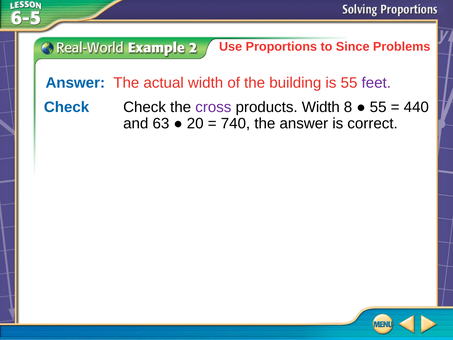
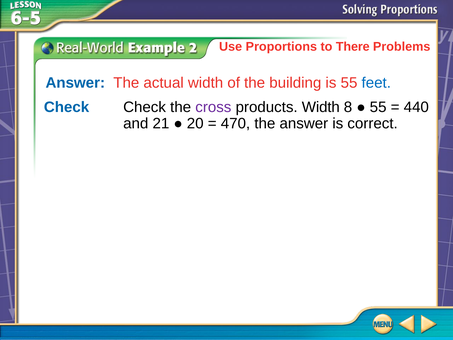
Since: Since -> There (353, 47)
feet colour: purple -> blue (376, 83)
63: 63 -> 21 (161, 123)
740: 740 -> 470 (236, 123)
